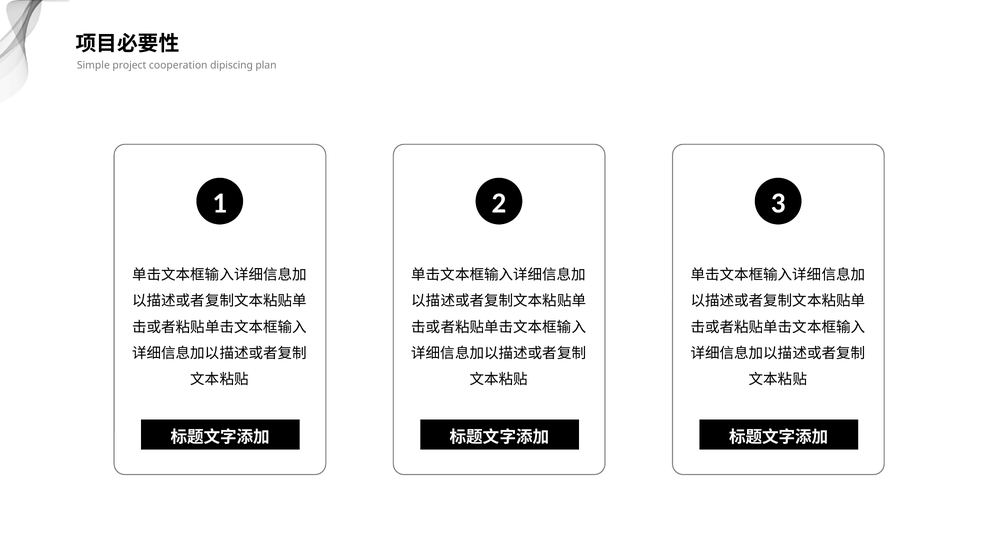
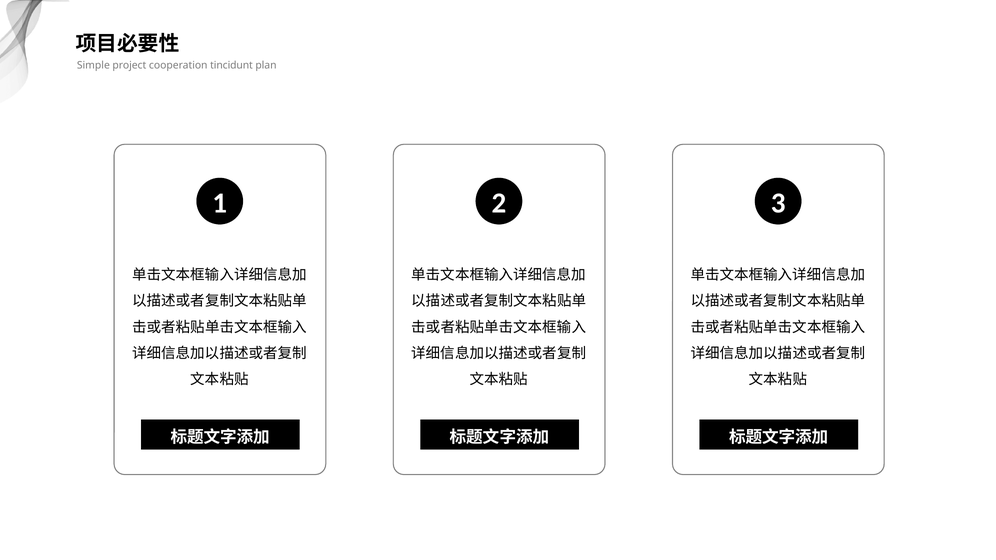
dipiscing: dipiscing -> tincidunt (232, 66)
